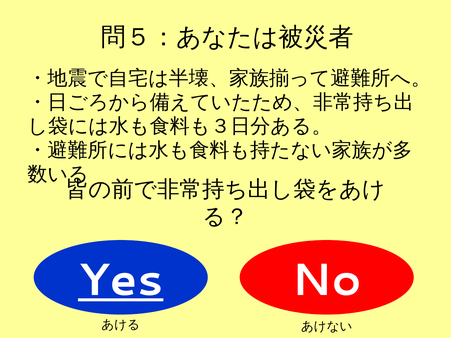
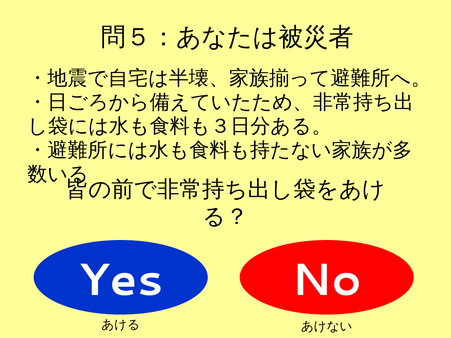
Yes underline: present -> none (121, 281)
